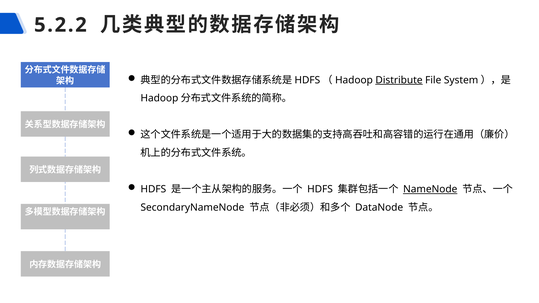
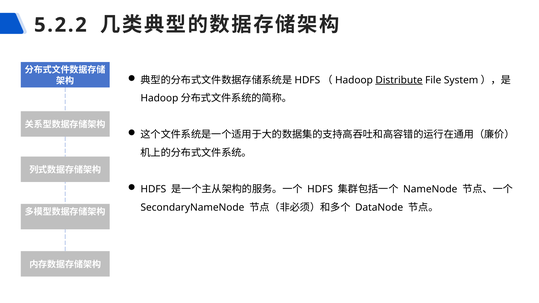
NameNode underline: present -> none (430, 189)
